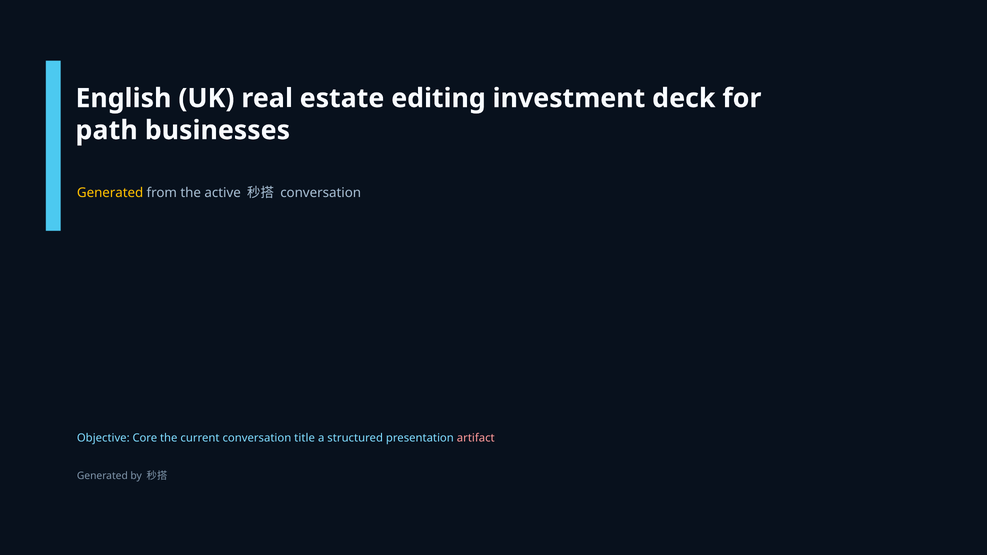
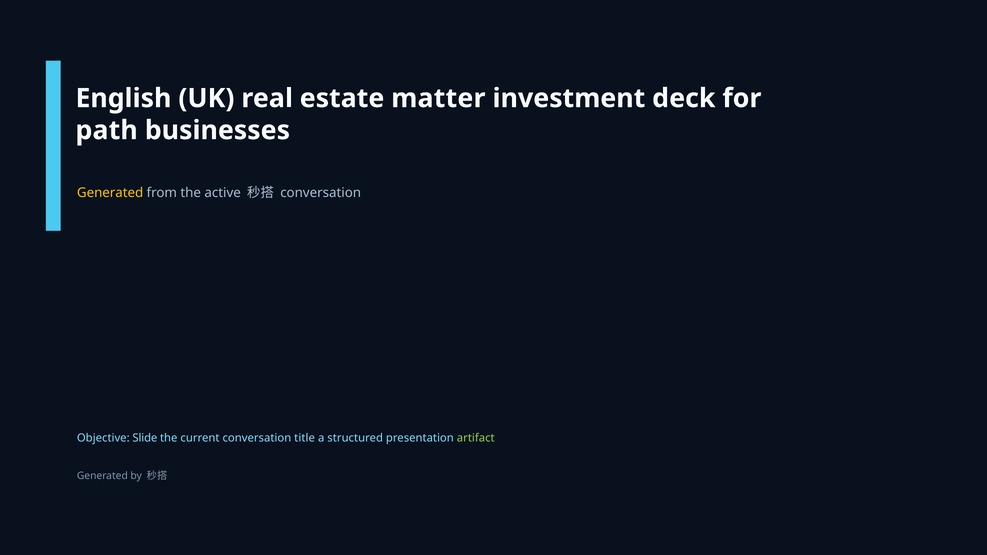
editing: editing -> matter (438, 98)
Core: Core -> Slide (145, 438)
artifact colour: pink -> light green (476, 438)
